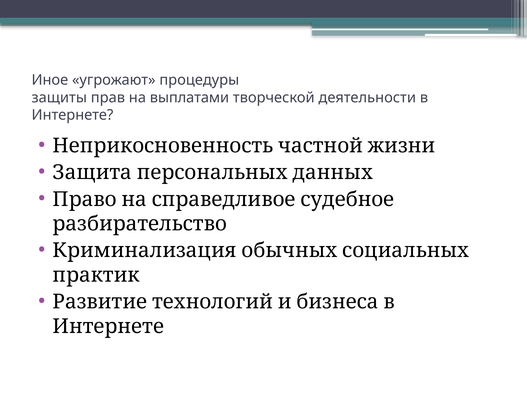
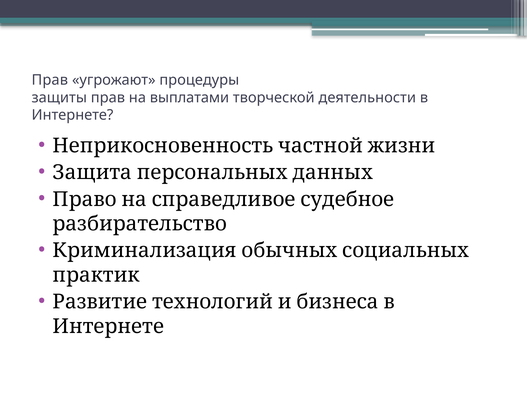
Иное: Иное -> Прав (50, 80)
